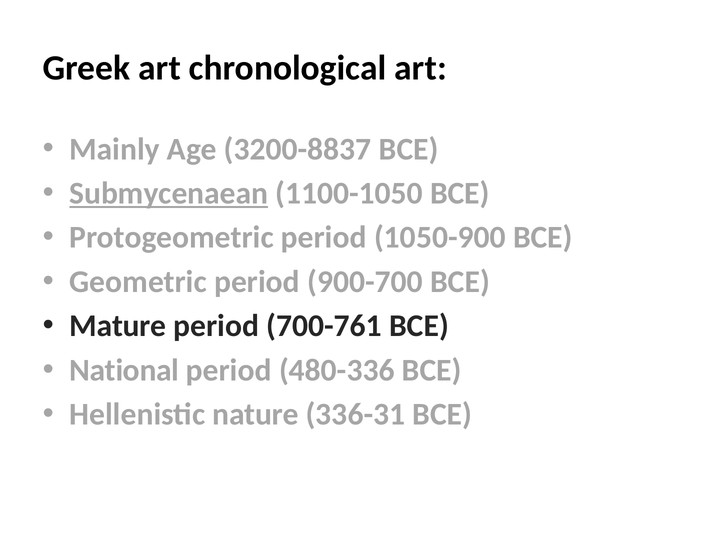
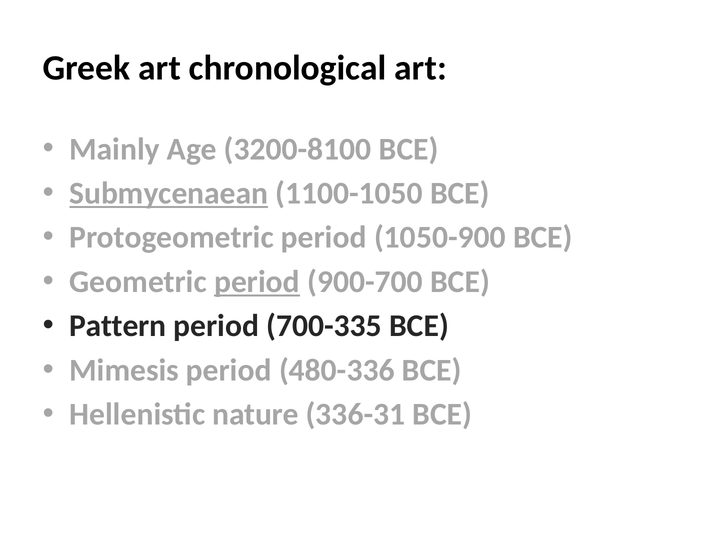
3200-8837: 3200-8837 -> 3200-8100 (298, 149)
period underline: none -> present (257, 282)
Mature: Mature -> Pattern (118, 326)
700-761: 700-761 -> 700-335 (324, 326)
National: National -> Mimesis (124, 370)
